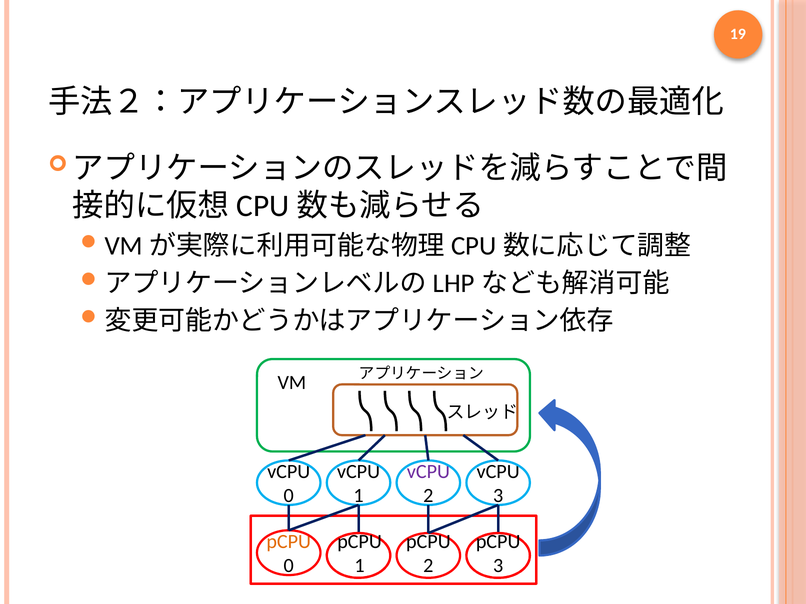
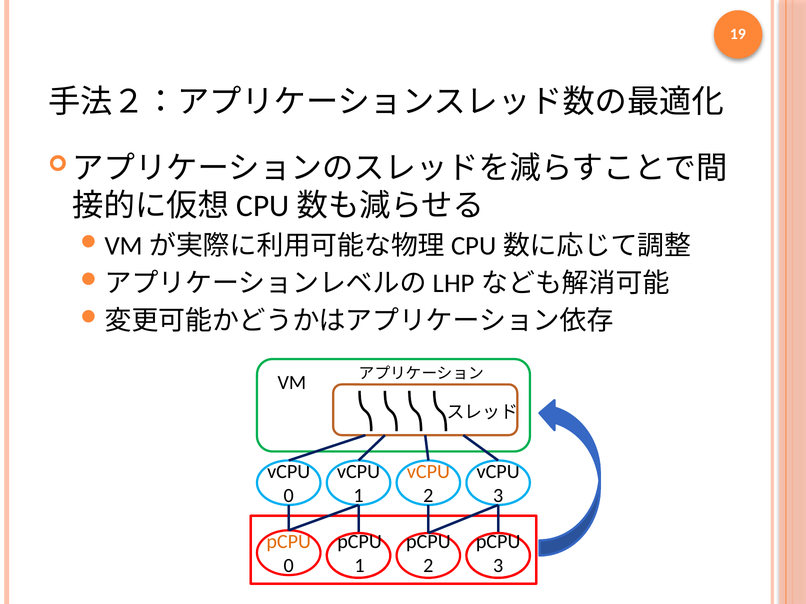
vCPU colour: purple -> orange (428, 472)
